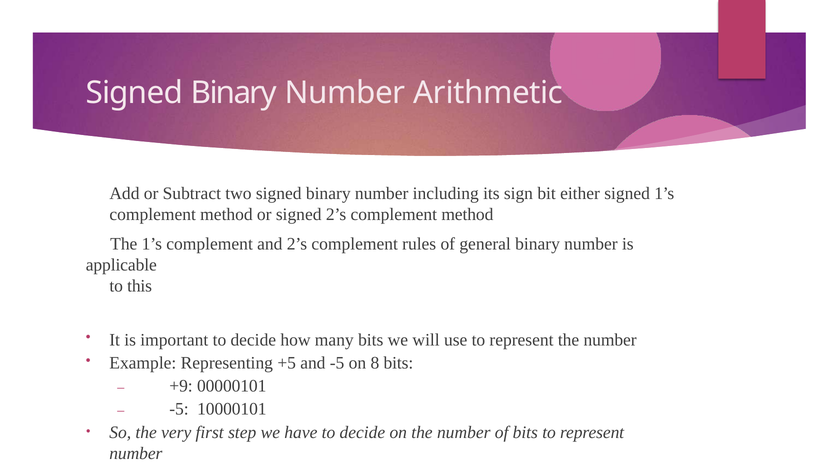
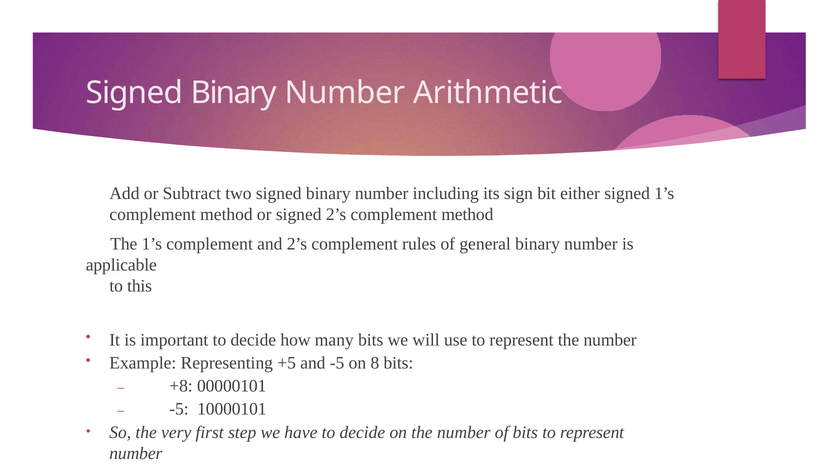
+9: +9 -> +8 (181, 386)
